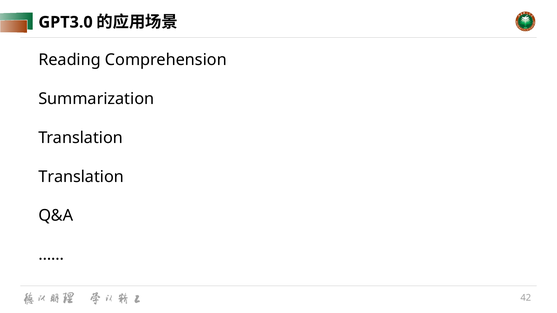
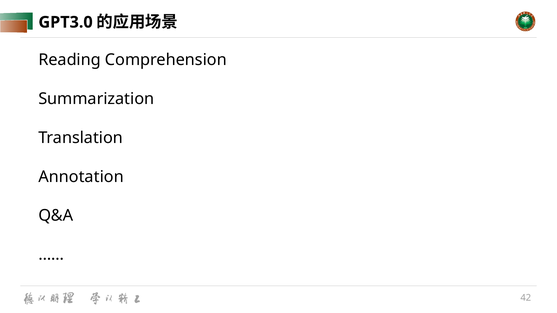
Translation: Translation -> Annotation (81, 177)
